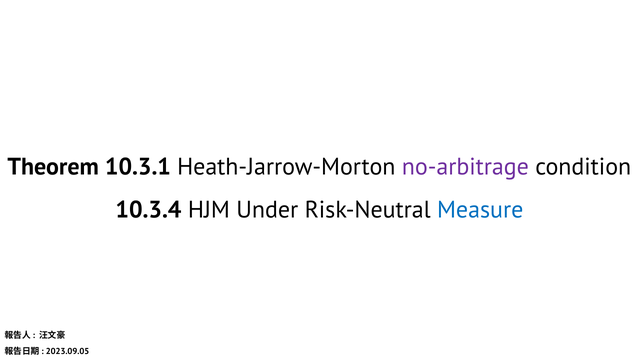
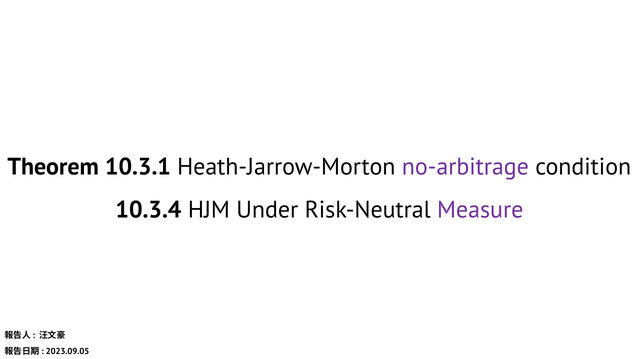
Measure colour: blue -> purple (480, 210)
